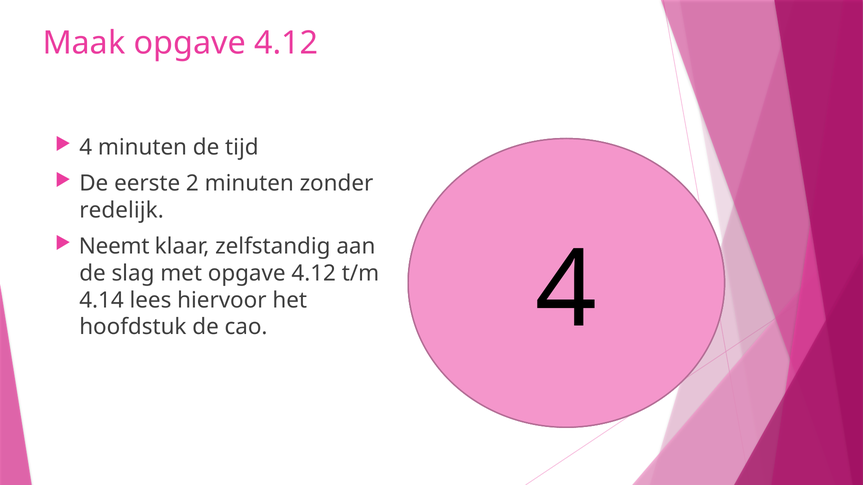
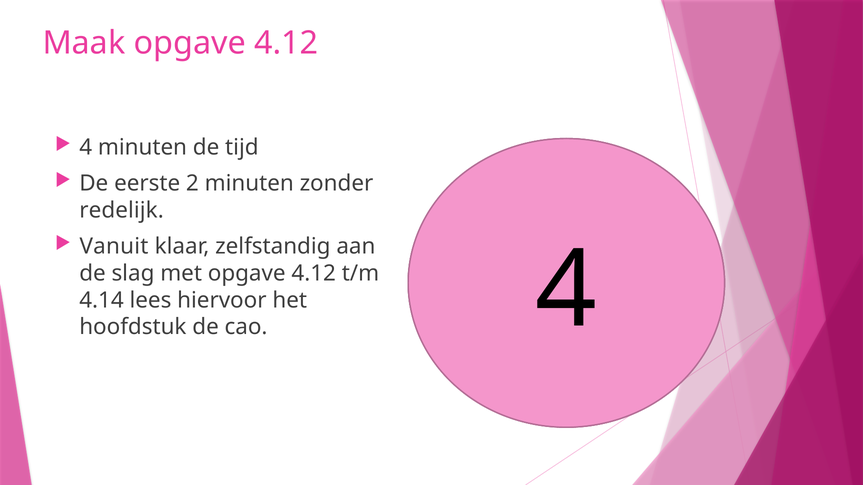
Neemt: Neemt -> Vanuit (114, 247)
